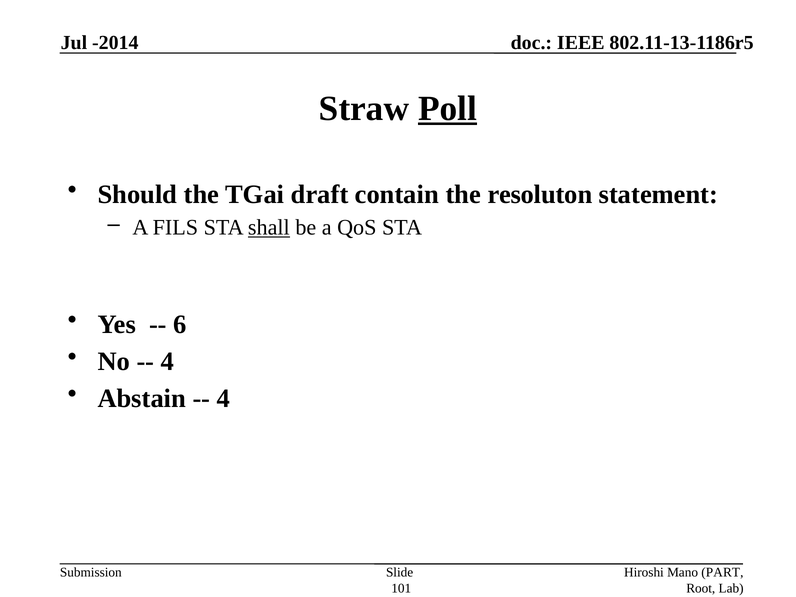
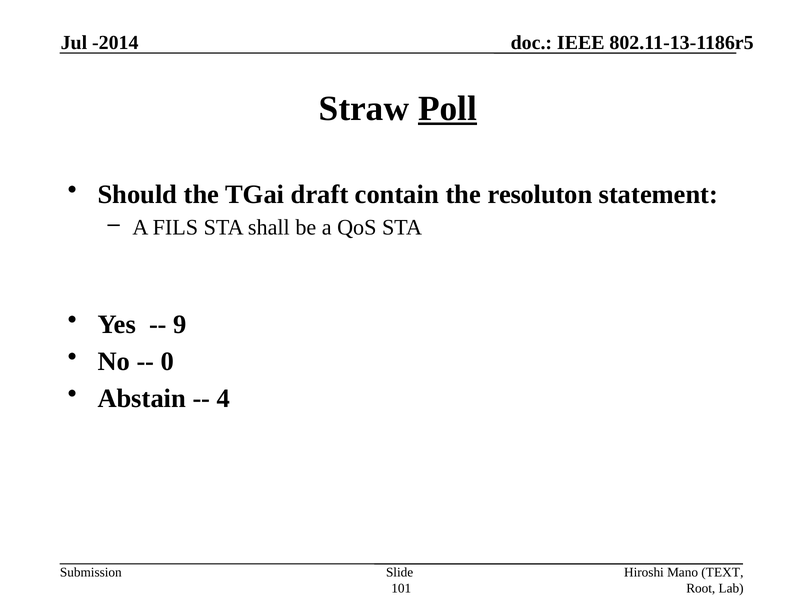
shall underline: present -> none (269, 228)
6: 6 -> 9 (180, 324)
4: 4 -> 0 (167, 361)
PART: PART -> TEXT (722, 573)
